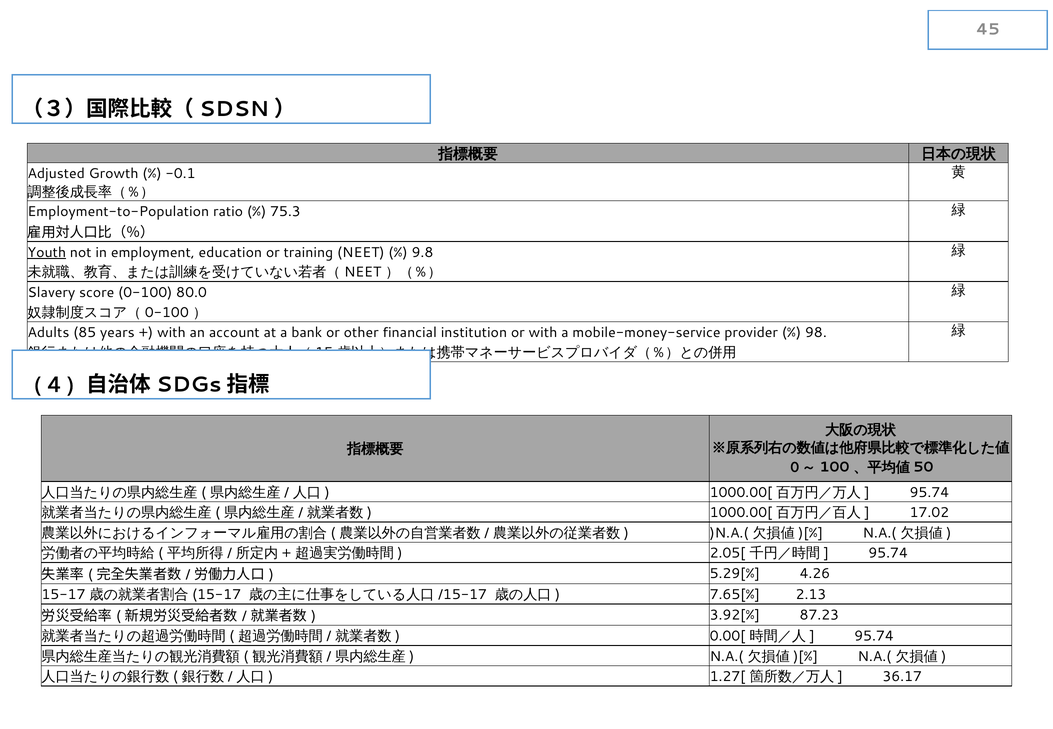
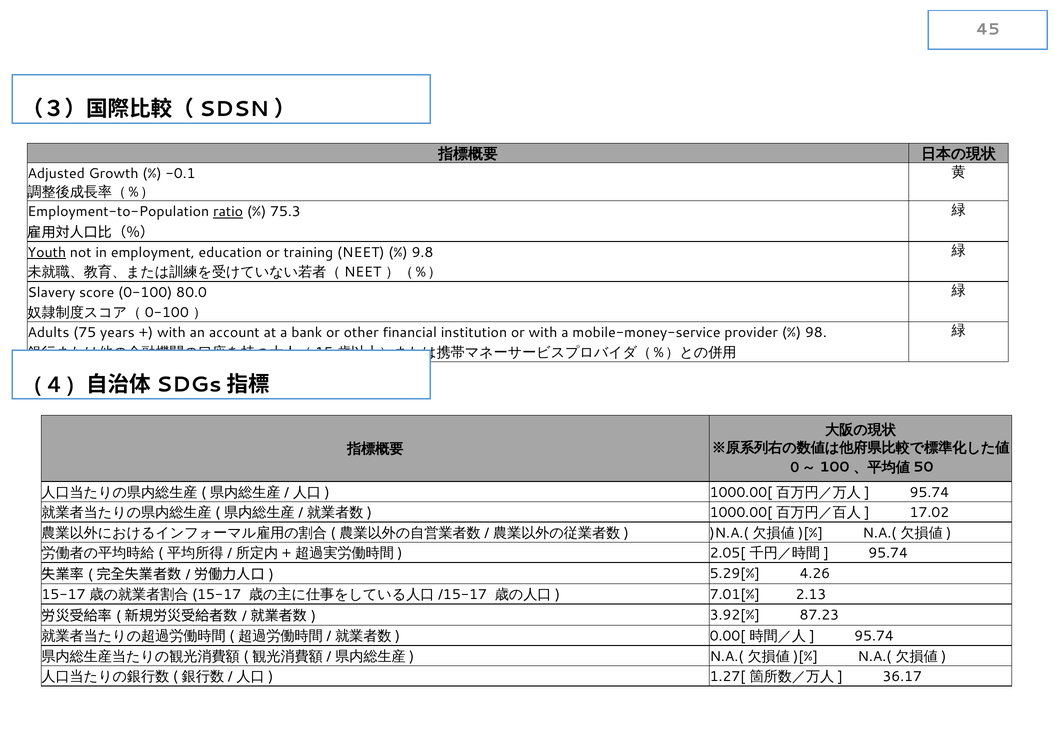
ratio underline: none -> present (228, 212)
85: 85 -> 75 (85, 332)
7.65[%: 7.65[% -> 7.01[% (735, 595)
